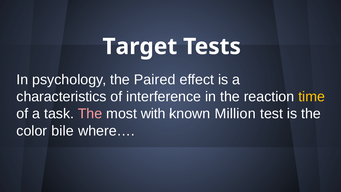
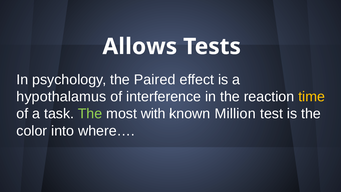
Target: Target -> Allows (140, 47)
characteristics: characteristics -> hypothalamus (61, 97)
The colour: pink -> light green (90, 114)
bile: bile -> into (63, 131)
